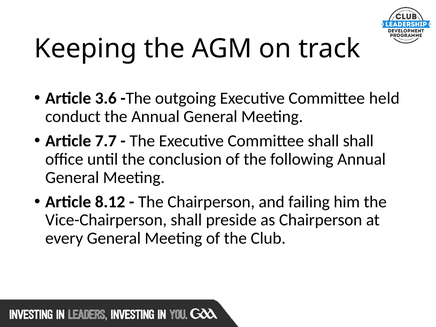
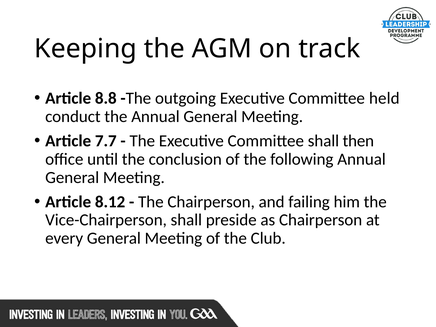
3.6: 3.6 -> 8.8 (106, 98)
shall shall: shall -> then (358, 141)
